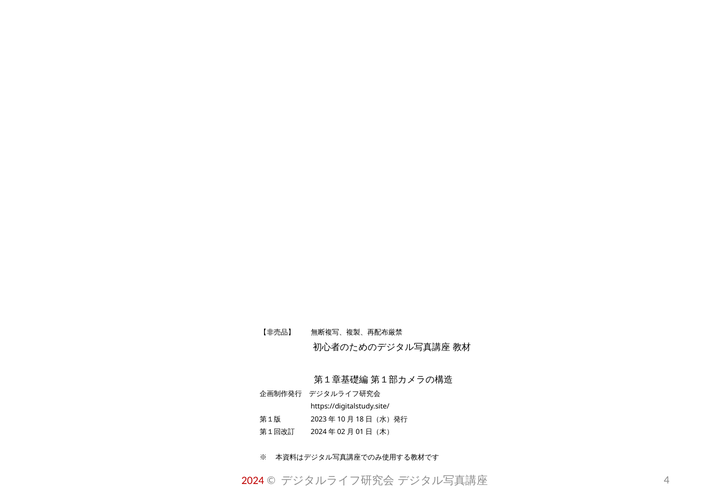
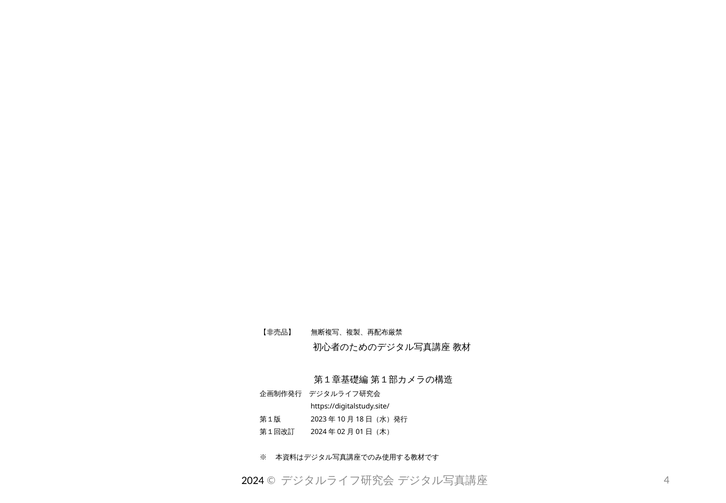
2024 colour: red -> black (253, 480)
